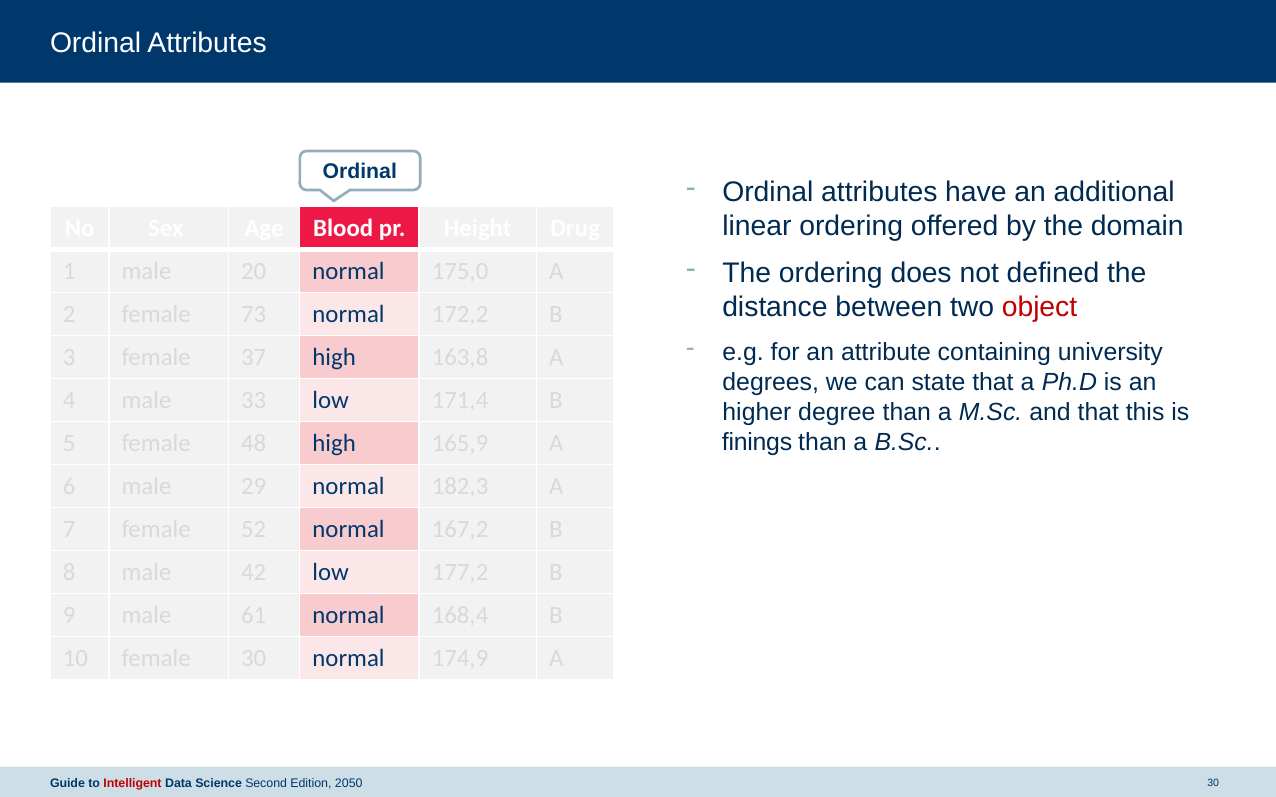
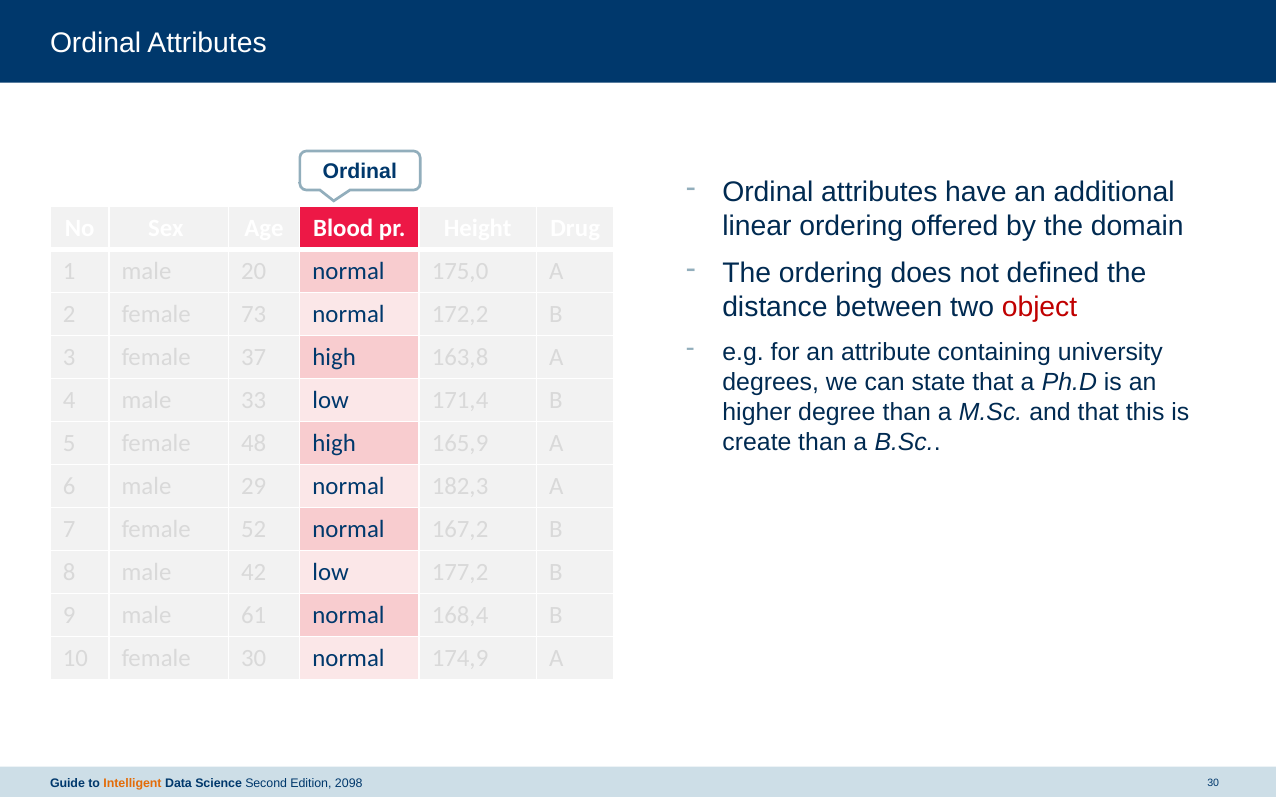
finings: finings -> create (757, 442)
Intelligent colour: red -> orange (133, 784)
2050: 2050 -> 2098 (349, 784)
